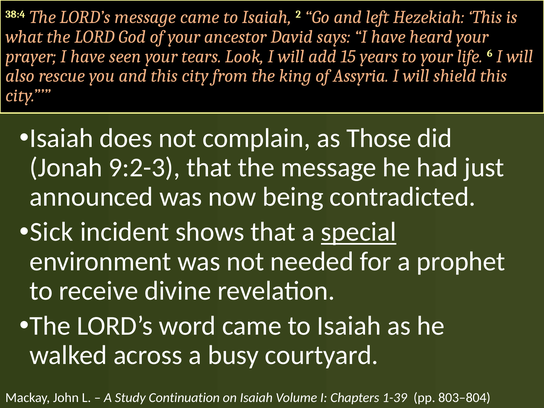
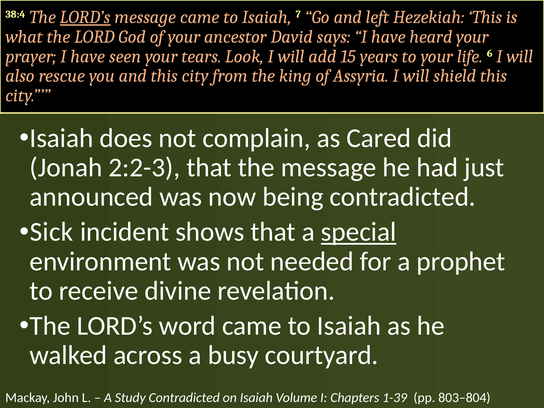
LORD’s underline: none -> present (85, 17)
2: 2 -> 7 (298, 14)
Those: Those -> Cared (379, 138)
9:2-3: 9:2-3 -> 2:2-3 (144, 168)
Study Continuation: Continuation -> Contradicted (184, 398)
